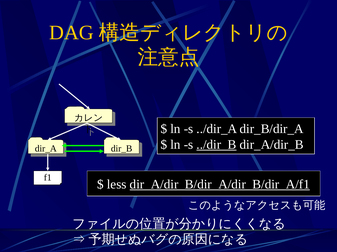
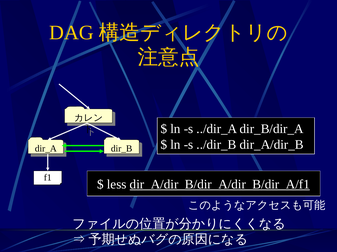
../dir_B underline: present -> none (216, 145)
